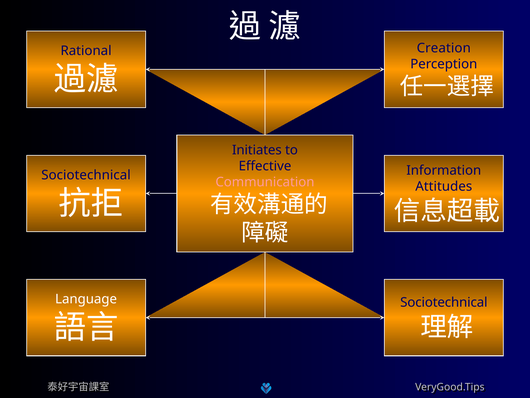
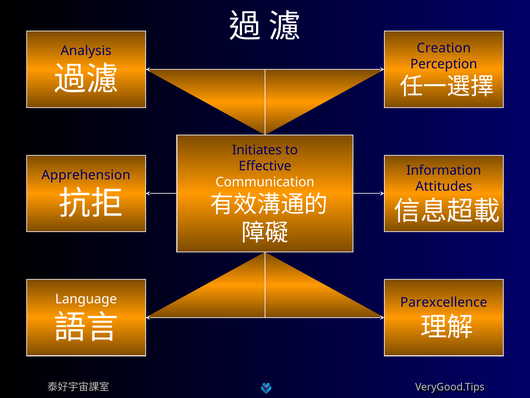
Rational: Rational -> Analysis (86, 51)
Sociotechnical: Sociotechnical -> Apprehension (86, 175)
Communication colour: pink -> white (265, 182)
Sociotechnical: Sociotechnical -> Parexcellence (444, 302)
